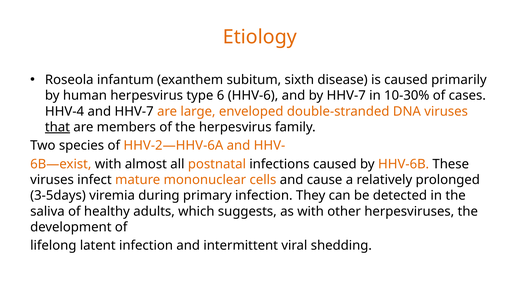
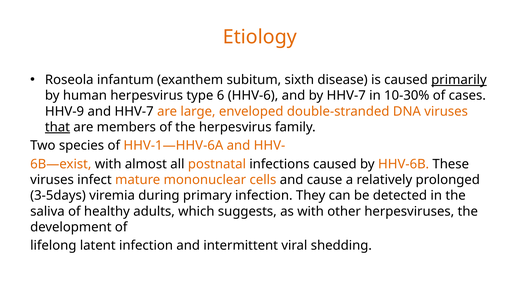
primarily underline: none -> present (459, 80)
HHV-4: HHV-4 -> HHV-9 (65, 111)
HHV-2―HHV-6A: HHV-2―HHV-6A -> HHV-1―HHV-6A (173, 146)
